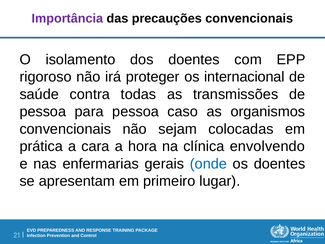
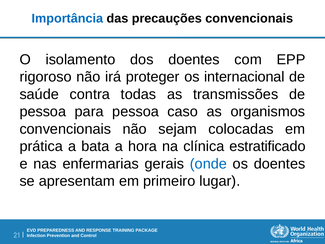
Importância colour: purple -> blue (67, 18)
cara: cara -> bata (95, 146)
envolvendo: envolvendo -> estratificado (267, 146)
